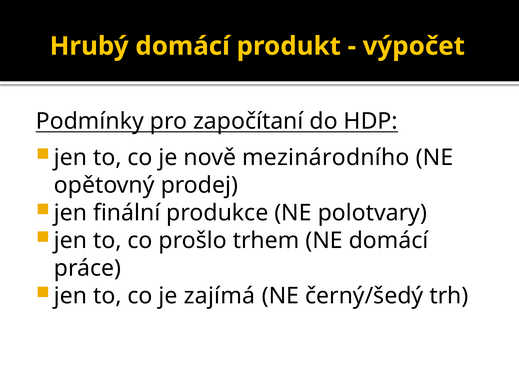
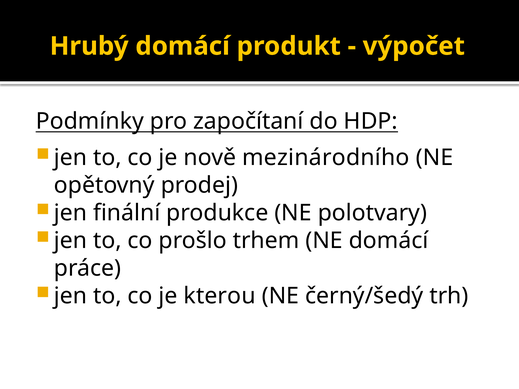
zajímá: zajímá -> kterou (220, 296)
